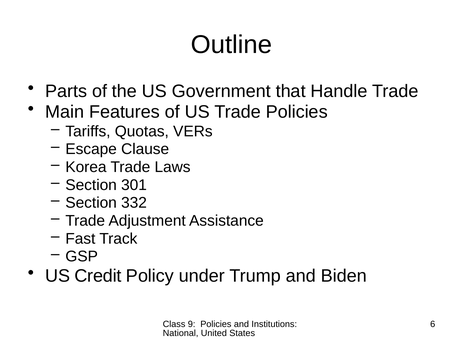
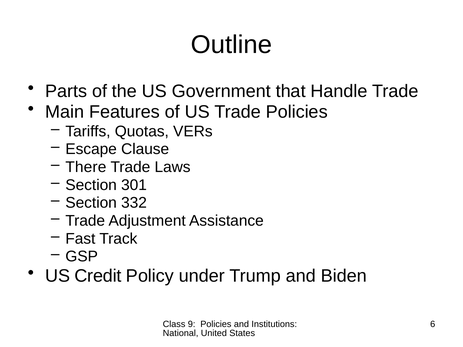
Korea: Korea -> There (86, 167)
